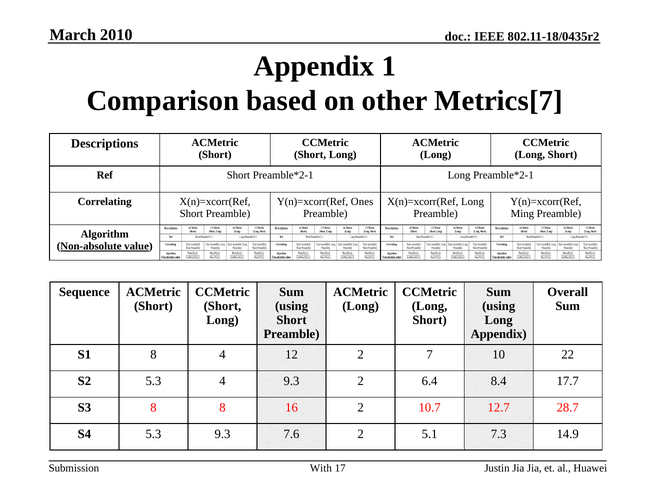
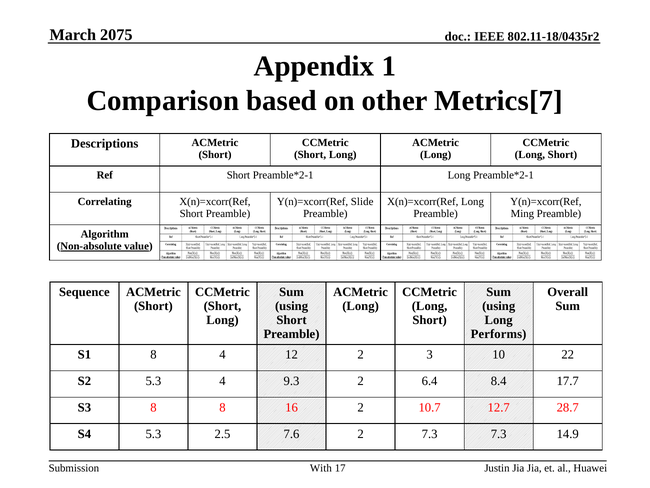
2010: 2010 -> 2075 (116, 35)
Ones: Ones -> Slide (362, 201)
Appendix: Appendix -> Performs (499, 334)
7: 7 -> 3 (430, 354)
5.3 9.3: 9.3 -> 2.5 (222, 434)
2 5.1: 5.1 -> 7.3 (430, 434)
